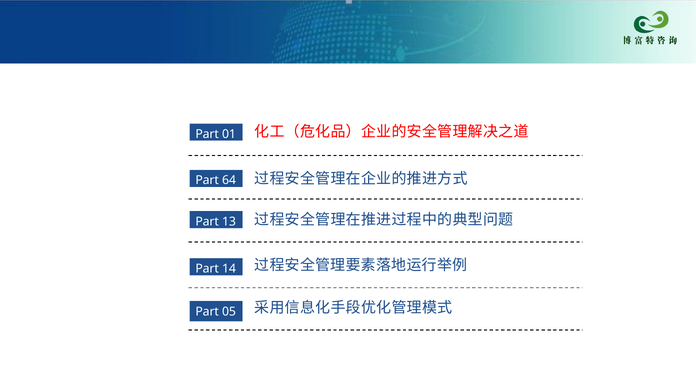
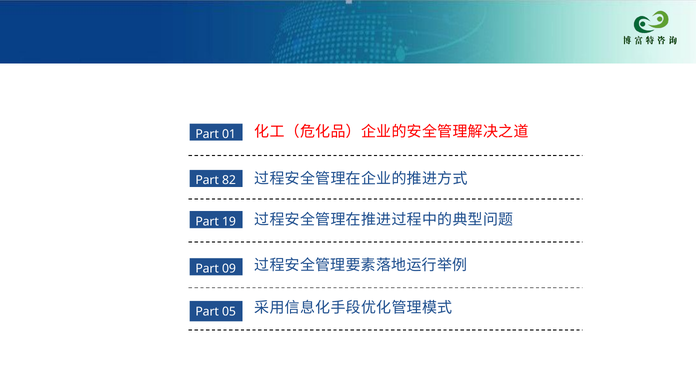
64: 64 -> 82 (229, 180)
13: 13 -> 19 (229, 221)
14: 14 -> 09 (229, 269)
